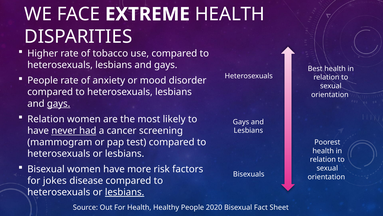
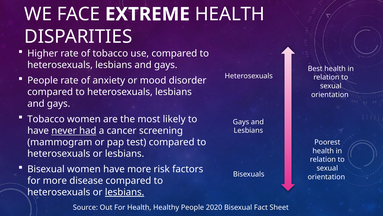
gays underline: present -> none (59, 103)
Relation: Relation -> Tobacco (46, 119)
for jokes: jokes -> more (55, 180)
